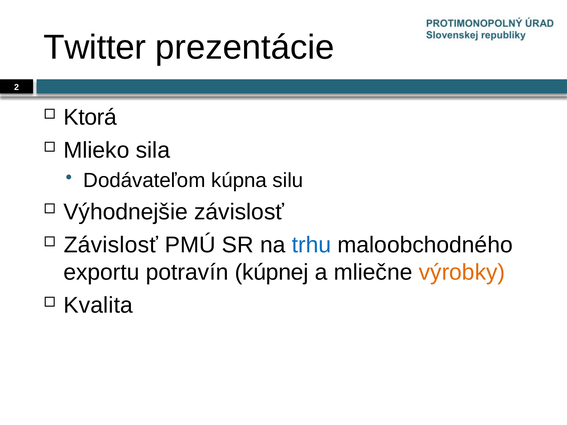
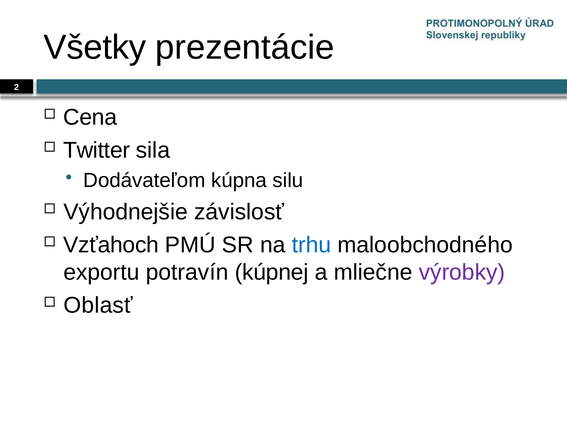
Twitter: Twitter -> Všetky (95, 47)
Ktorá: Ktorá -> Cena (90, 117)
Mlieko: Mlieko -> Twitter (97, 150)
Závislosť: Závislosť -> Vzťahoch (111, 245)
výrobky colour: orange -> purple (462, 272)
Kvalita: Kvalita -> Oblasť (98, 305)
